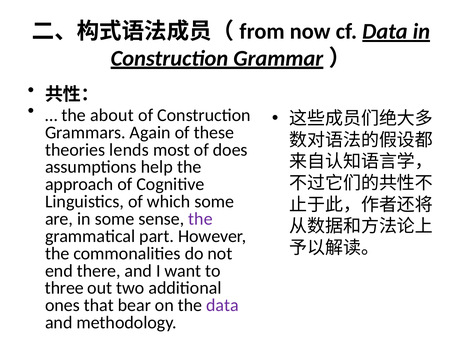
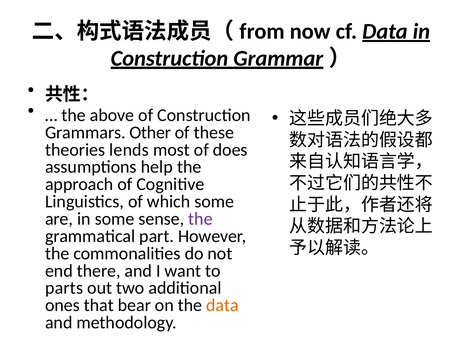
about: about -> above (112, 115)
Again: Again -> Other (150, 132)
three: three -> parts (64, 288)
data colour: purple -> orange (222, 305)
